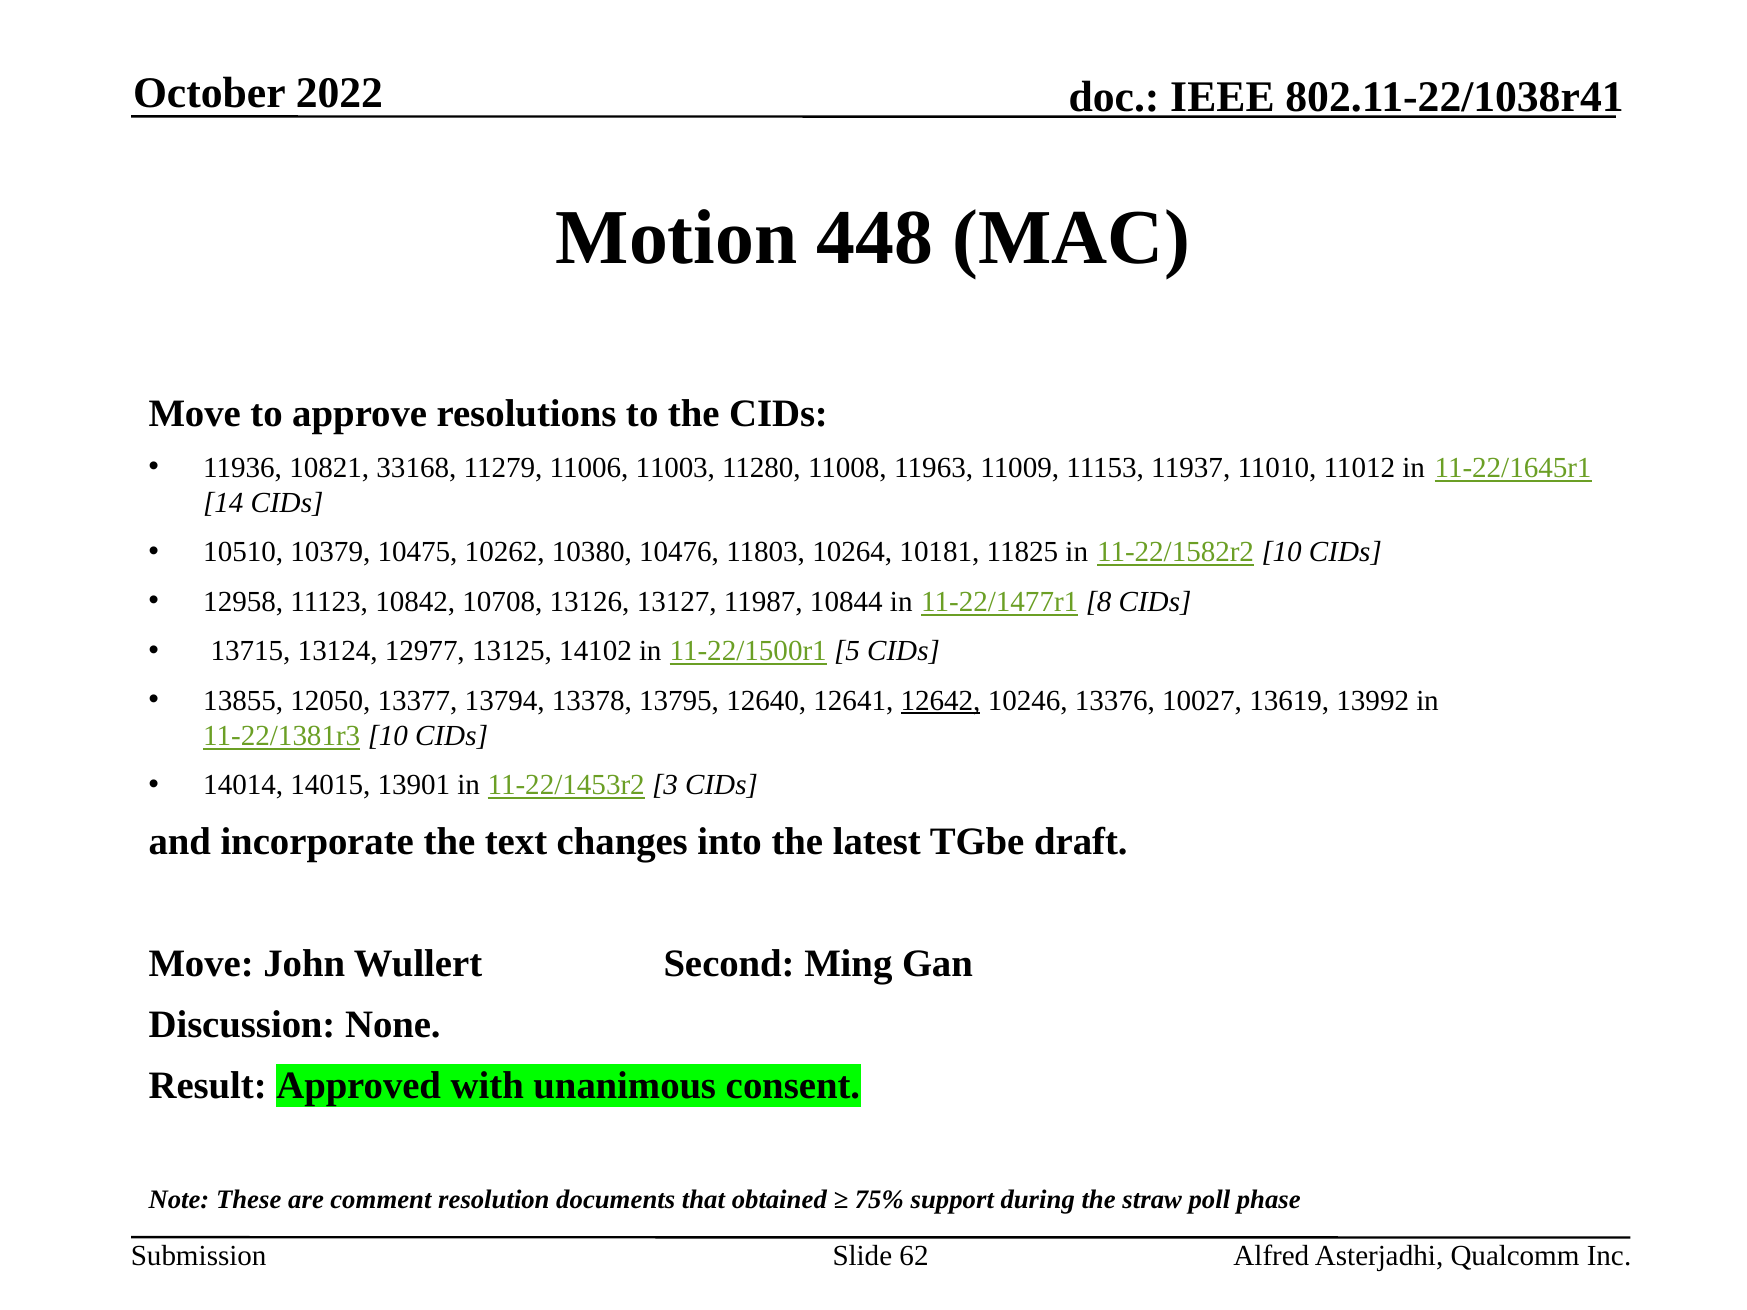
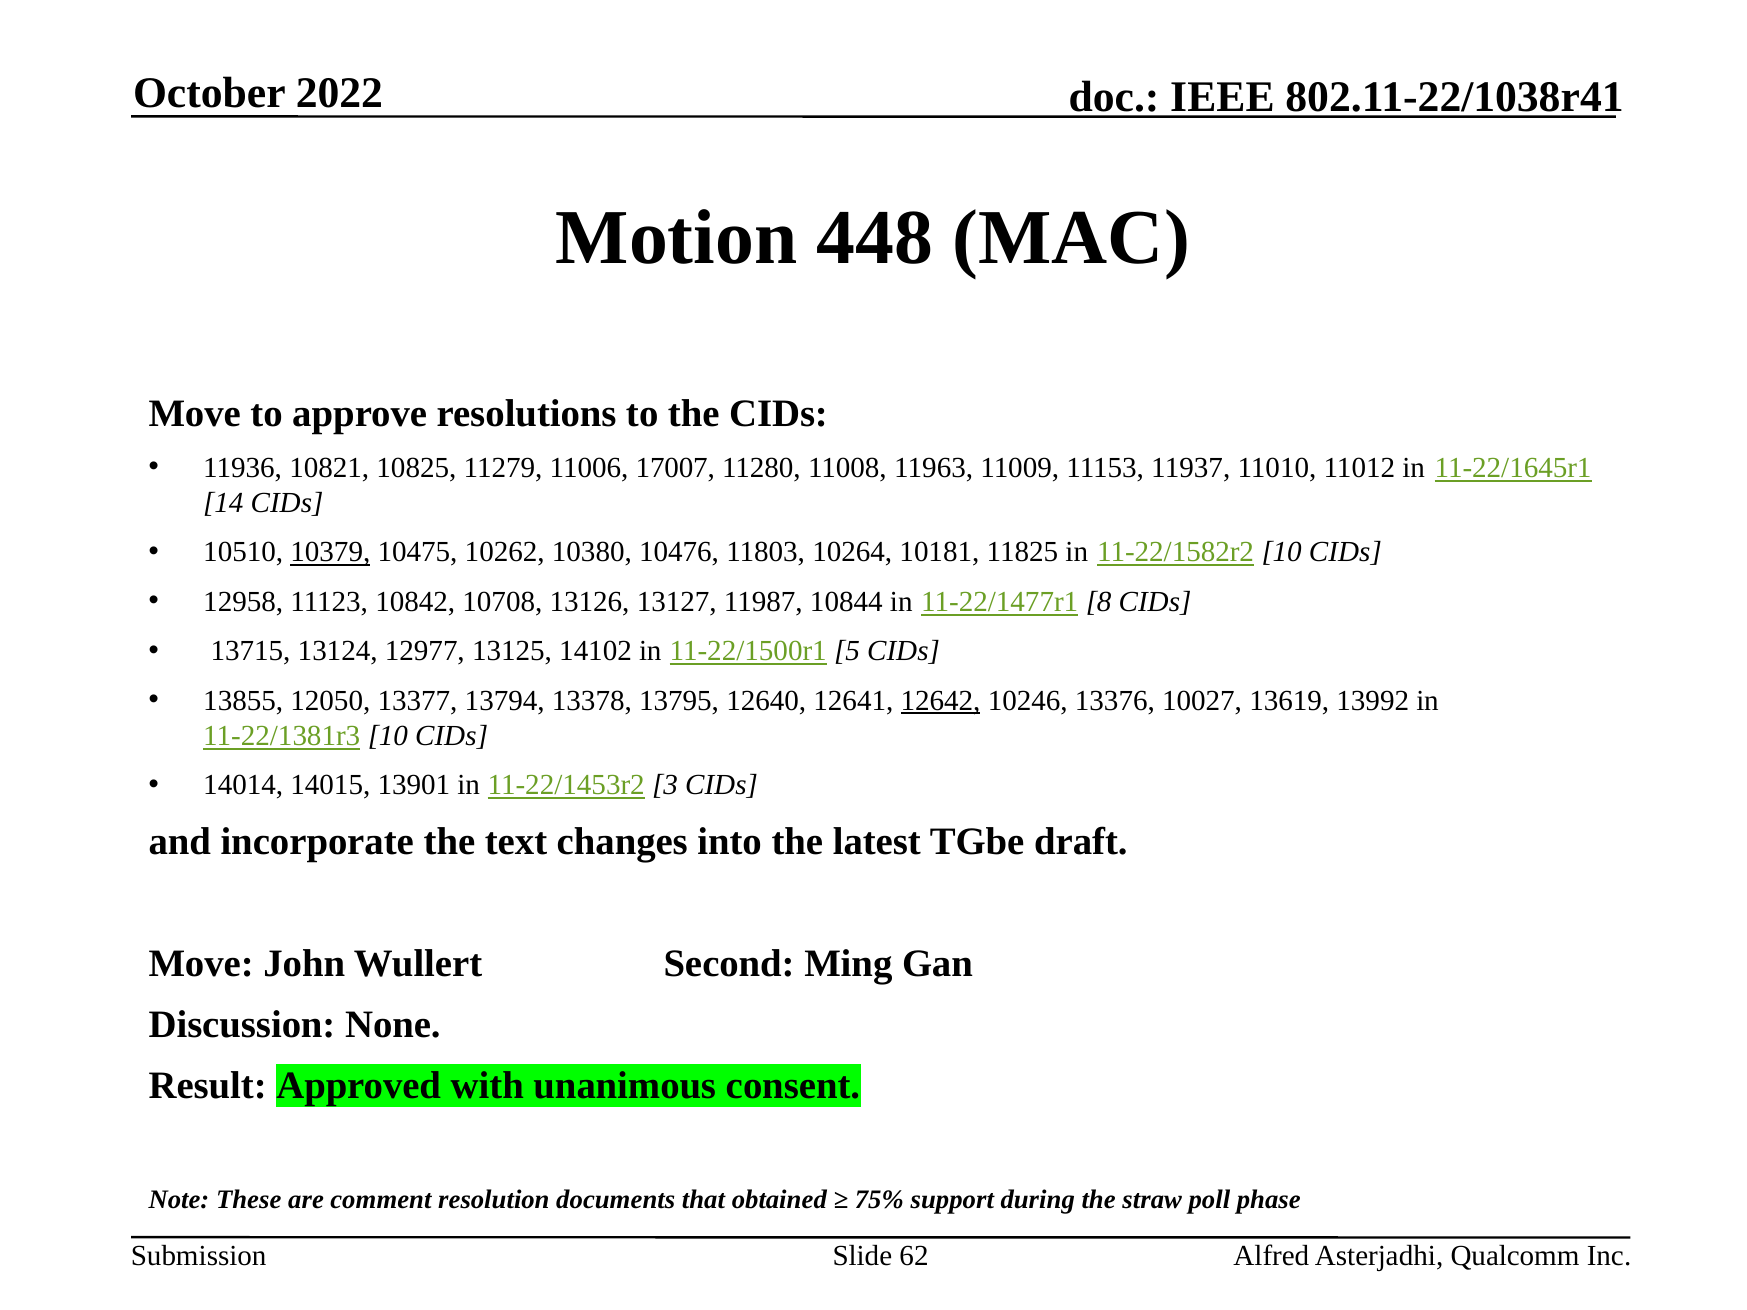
33168: 33168 -> 10825 (416, 468)
11003: 11003 -> 17007 (675, 468)
10379 underline: none -> present (330, 552)
